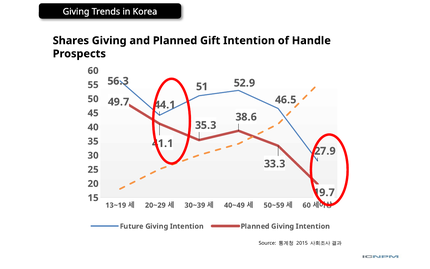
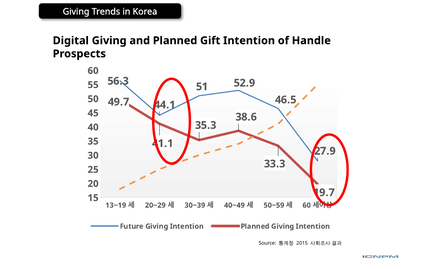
Shares: Shares -> Digital (71, 41)
